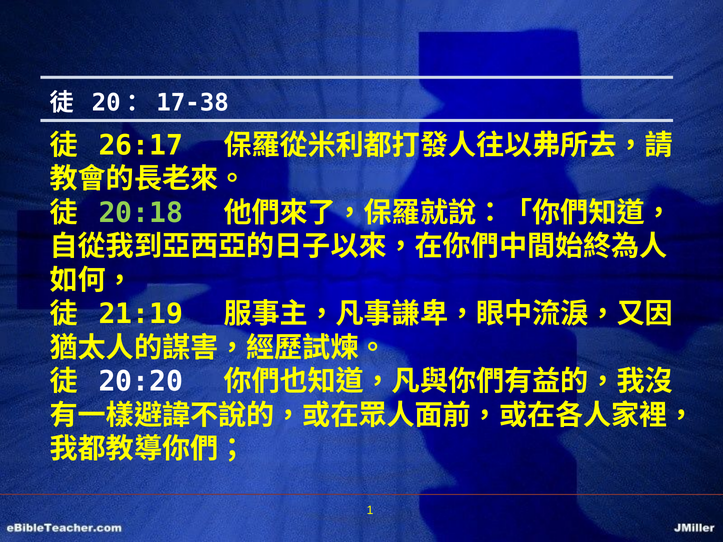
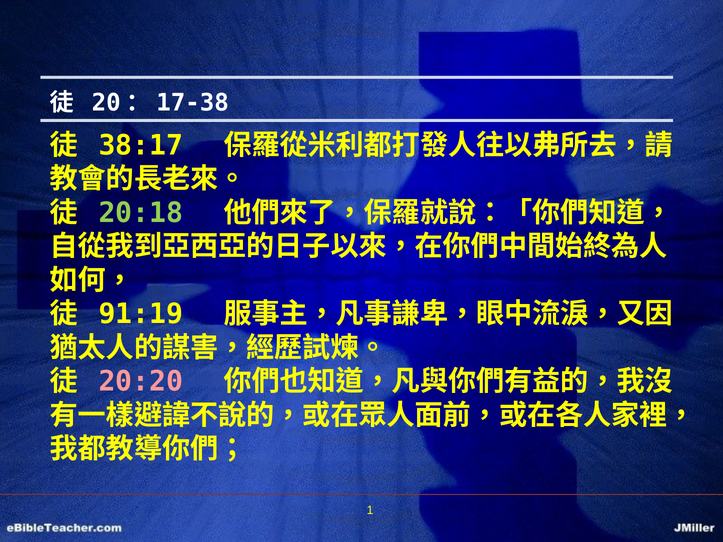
26:17: 26:17 -> 38:17 (141, 146)
21:19: 21:19 -> 91:19 (141, 314)
20:20 colour: white -> pink (141, 382)
